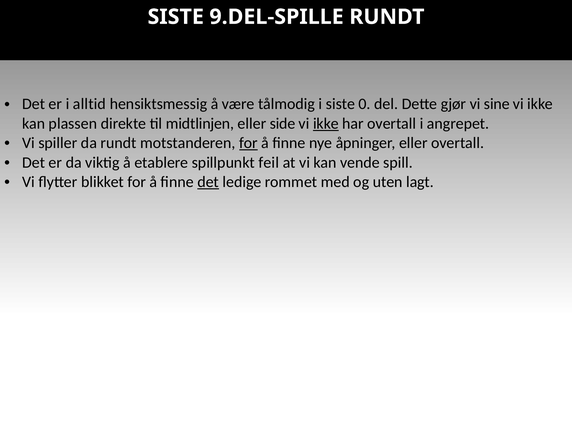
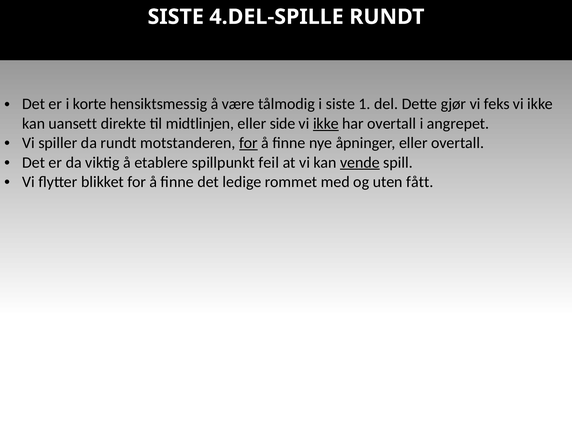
9.DEL-SPILLE: 9.DEL-SPILLE -> 4.DEL-SPILLE (277, 17)
alltid: alltid -> korte (90, 104)
0: 0 -> 1 (365, 104)
sine: sine -> feks (497, 104)
plassen: plassen -> uansett (73, 124)
vende underline: none -> present (360, 162)
det underline: present -> none (208, 182)
lagt: lagt -> fått (420, 182)
